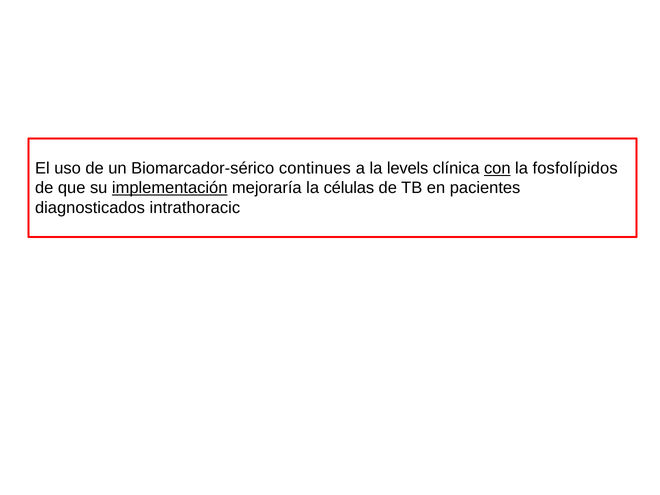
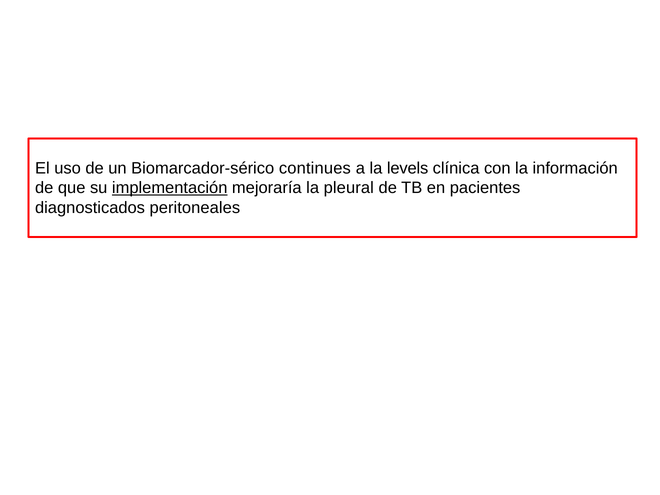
con underline: present -> none (497, 168)
fosfolípidos: fosfolípidos -> información (575, 168)
células: células -> pleural (349, 188)
intrathoracic: intrathoracic -> peritoneales (195, 208)
